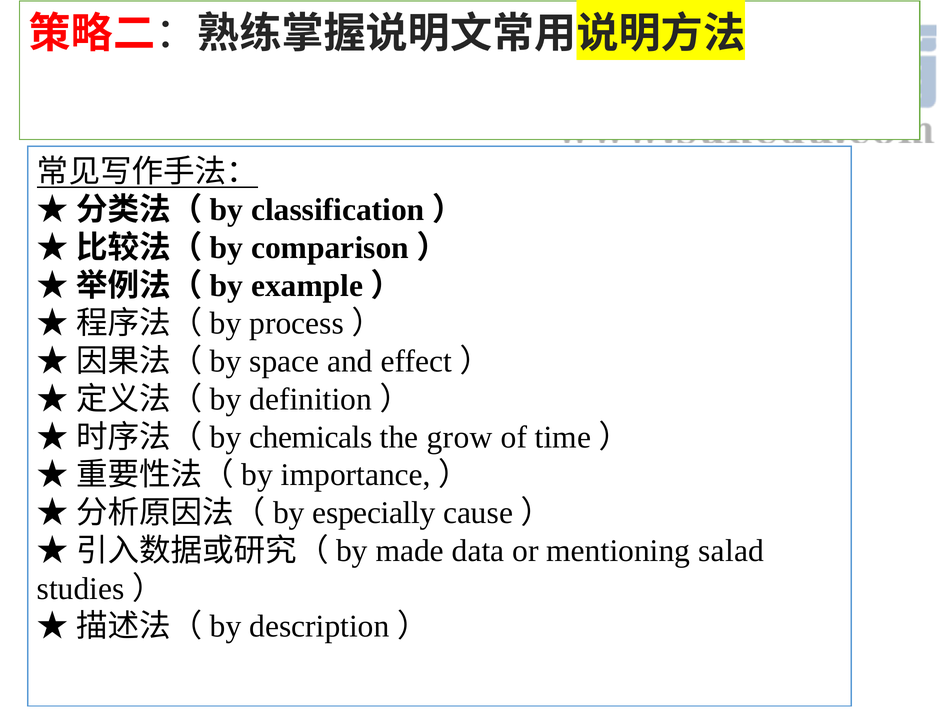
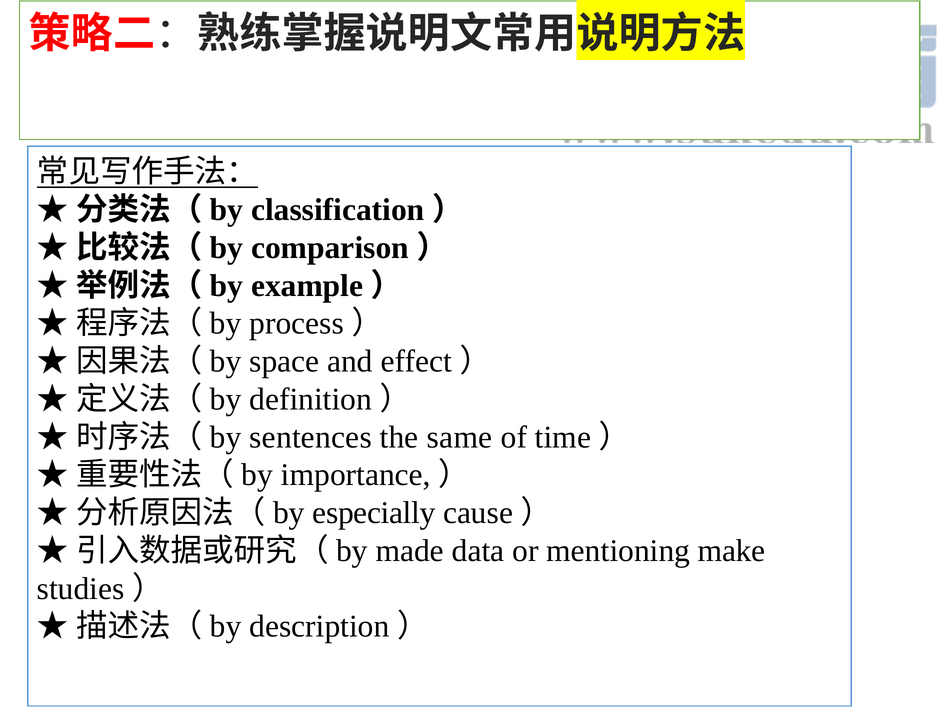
chemicals: chemicals -> sentences (311, 437)
grow: grow -> same (460, 437)
salad: salad -> make (731, 551)
